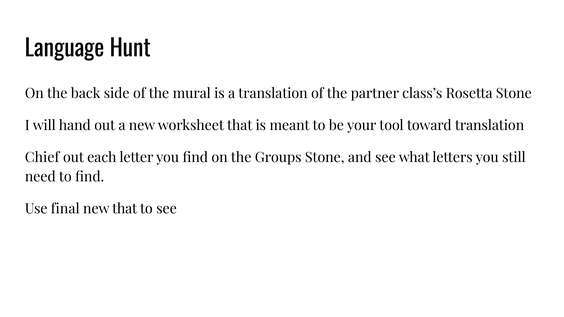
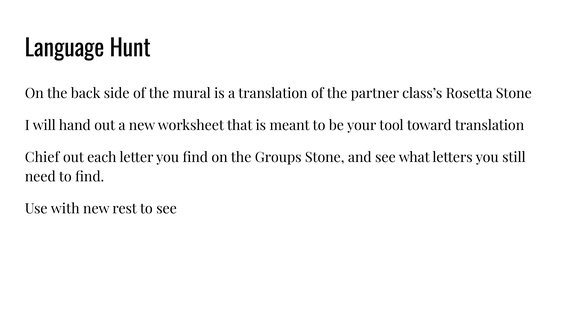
final: final -> with (65, 209)
new that: that -> rest (125, 209)
